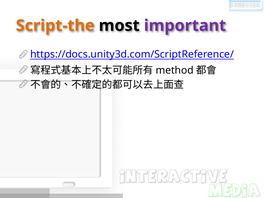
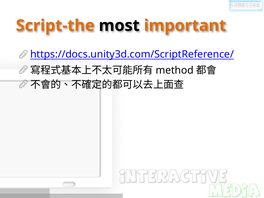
important colour: purple -> orange (185, 26)
